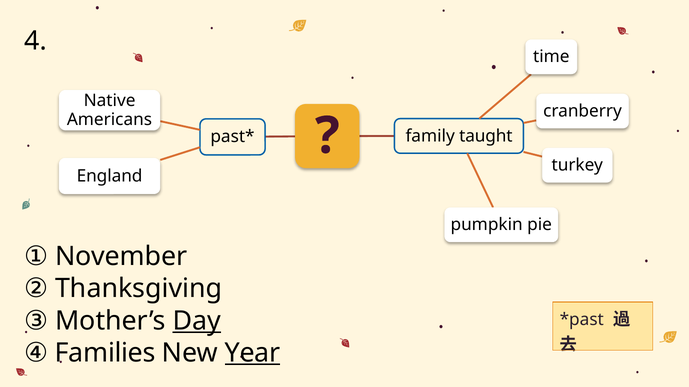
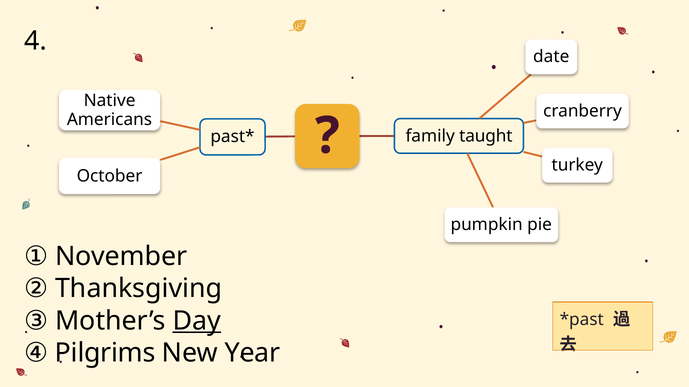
time: time -> date (551, 57)
England: England -> October (110, 176)
Families: Families -> Pilgrims (105, 353)
Year underline: present -> none (252, 353)
